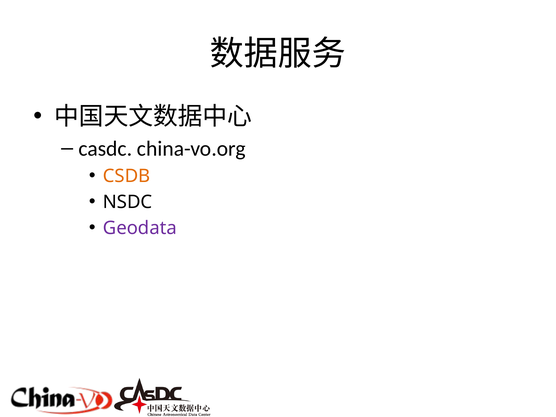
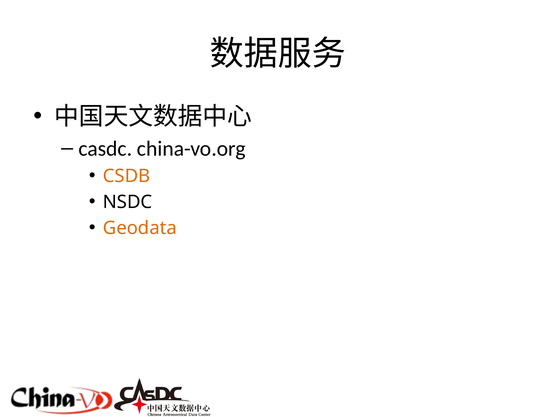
Geodata colour: purple -> orange (140, 228)
